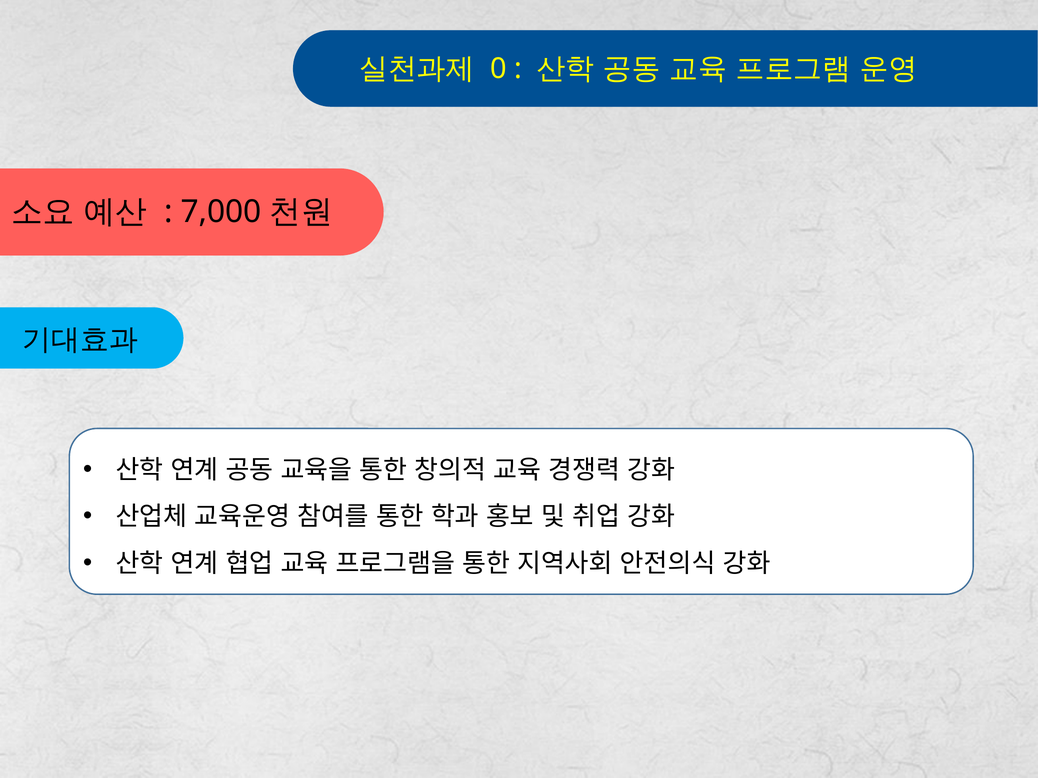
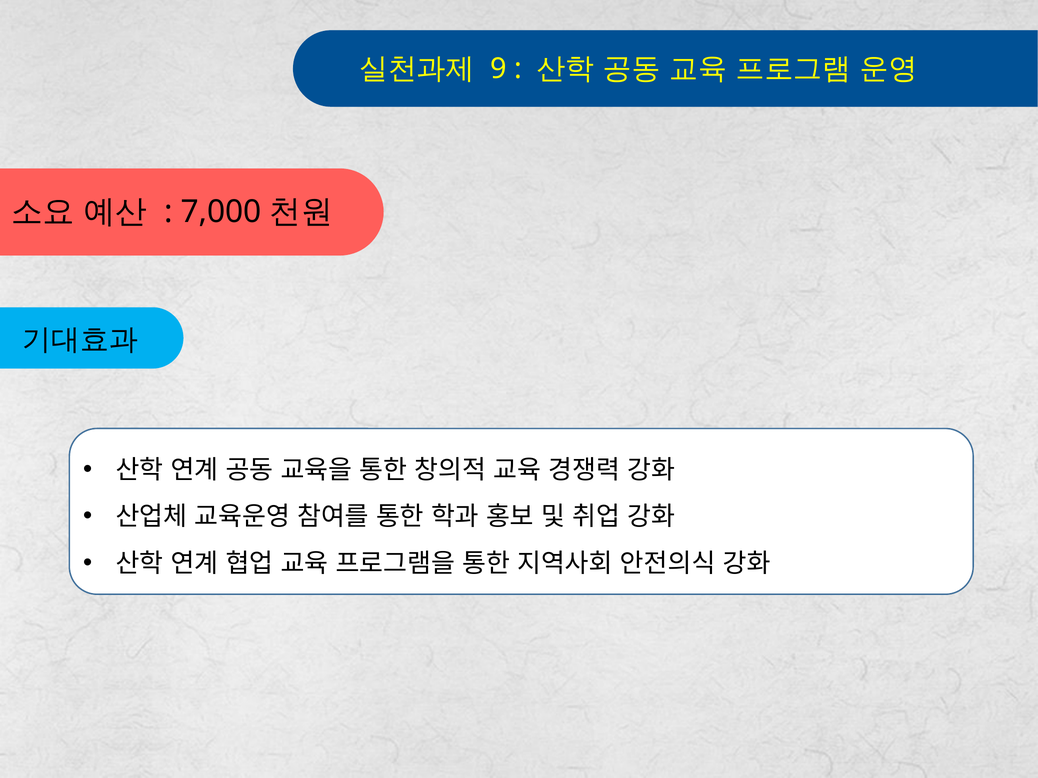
0: 0 -> 9 (499, 69)
